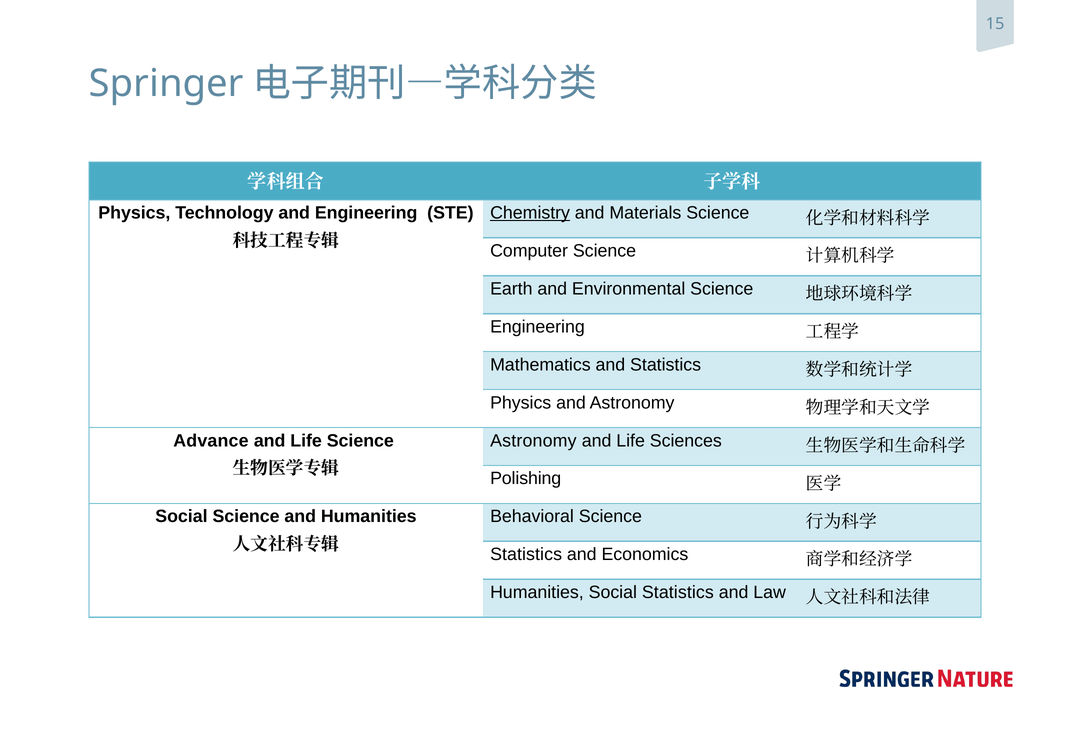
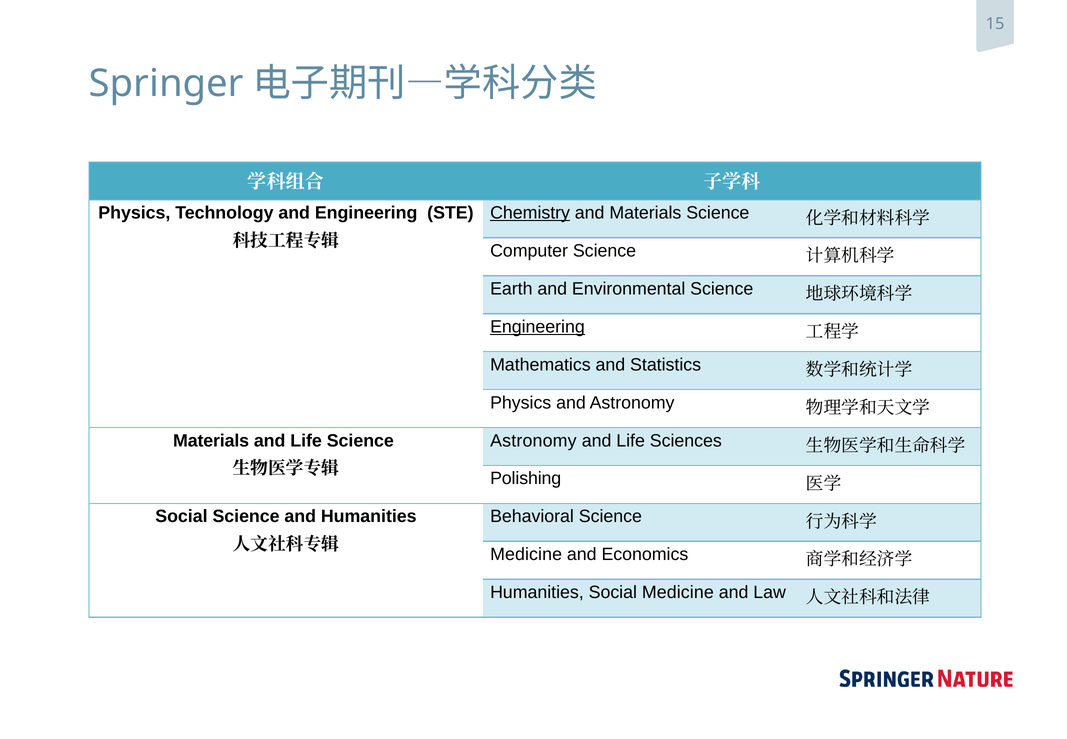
Engineering underline: none -> present (537, 327)
Advance: Advance -> Materials (211, 440)
Statistics: Statistics -> Medicine (526, 554)
Social Statistics: Statistics -> Medicine (678, 592)
